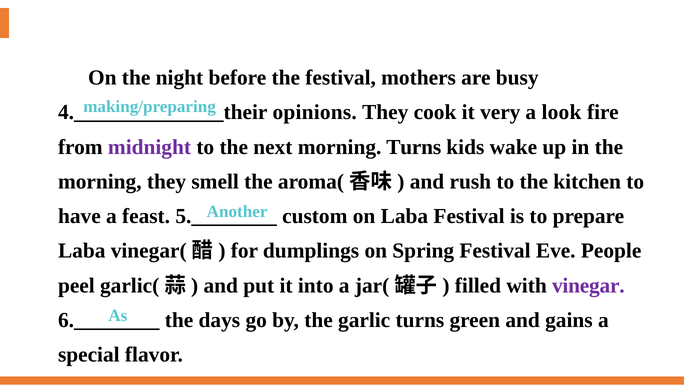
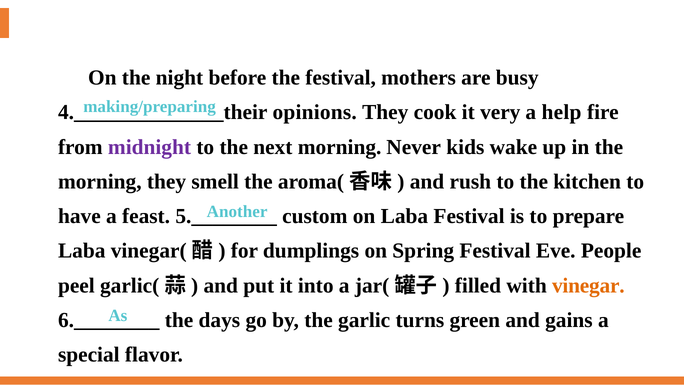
look: look -> help (561, 112)
morning Turns: Turns -> Never (414, 147)
vinegar colour: purple -> orange (588, 285)
